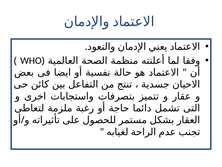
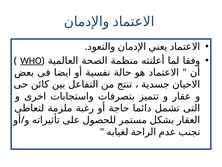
WHO underline: none -> present (31, 60)
